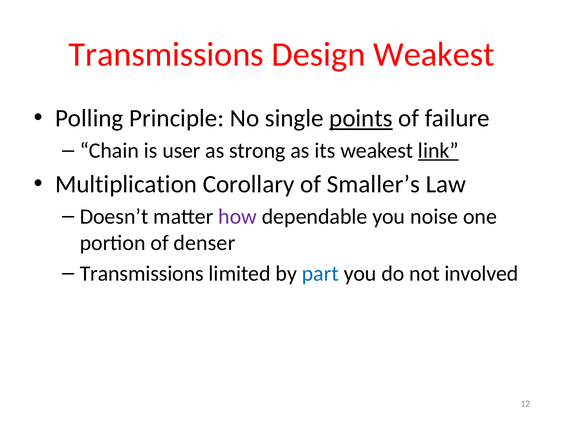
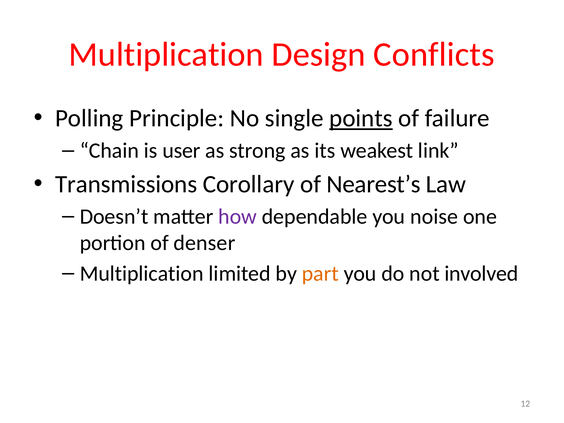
Transmissions: Transmissions -> Multiplication (166, 55)
Design Weakest: Weakest -> Conflicts (434, 55)
link underline: present -> none (438, 151)
Multiplication: Multiplication -> Transmissions (126, 184)
Smaller’s: Smaller’s -> Nearest’s (374, 184)
Transmissions: Transmissions -> Multiplication (142, 274)
part colour: blue -> orange (320, 274)
